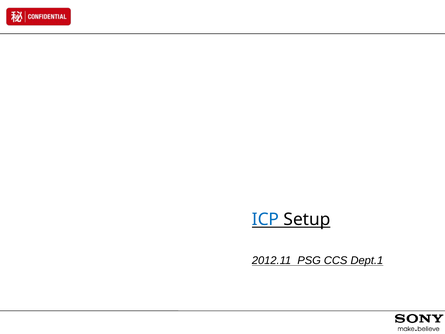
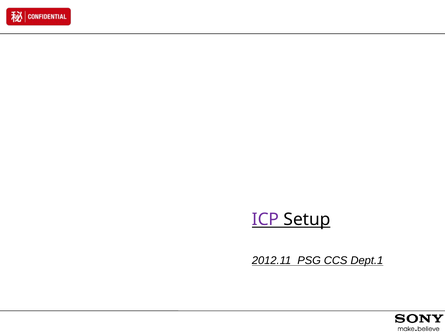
ICP colour: blue -> purple (265, 219)
